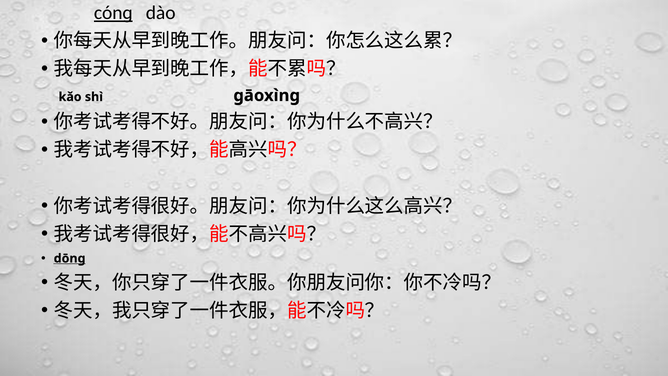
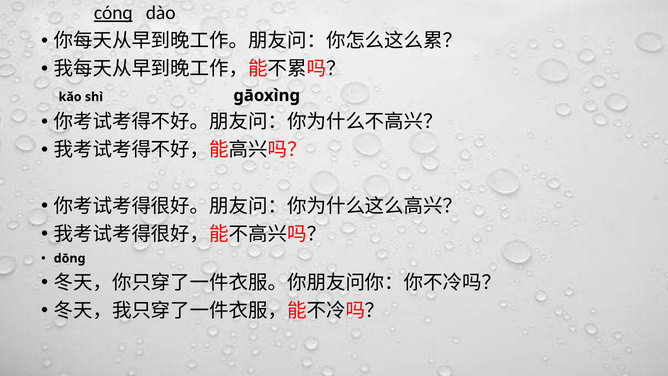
dōnɡ underline: present -> none (70, 258)
